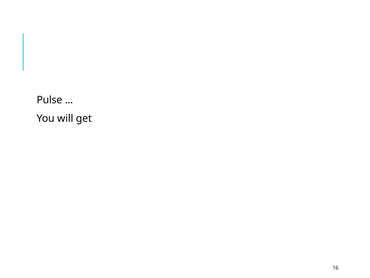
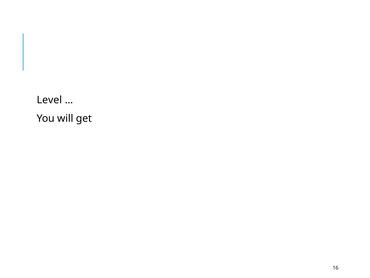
Pulse: Pulse -> Level (49, 100)
